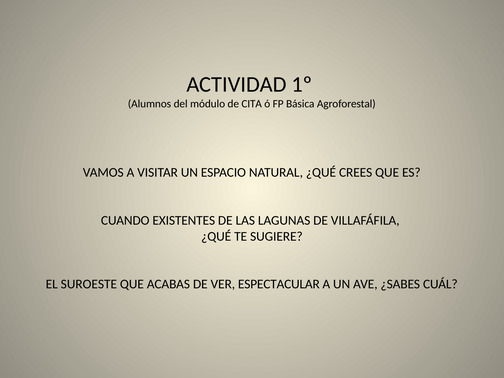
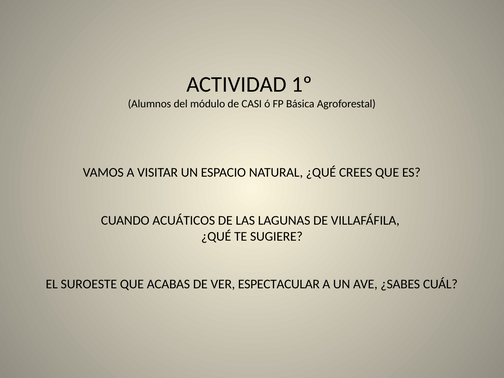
CITA: CITA -> CASI (252, 104)
EXISTENTES: EXISTENTES -> ACUÁTICOS (184, 220)
